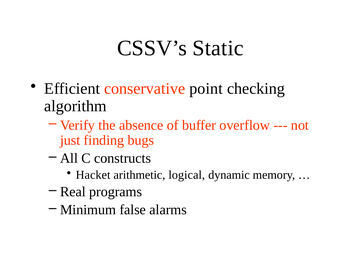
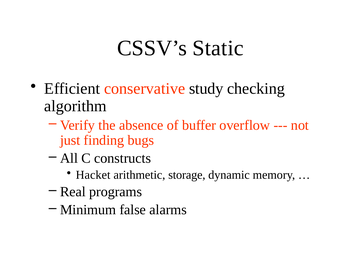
point: point -> study (206, 89)
logical: logical -> storage (187, 175)
